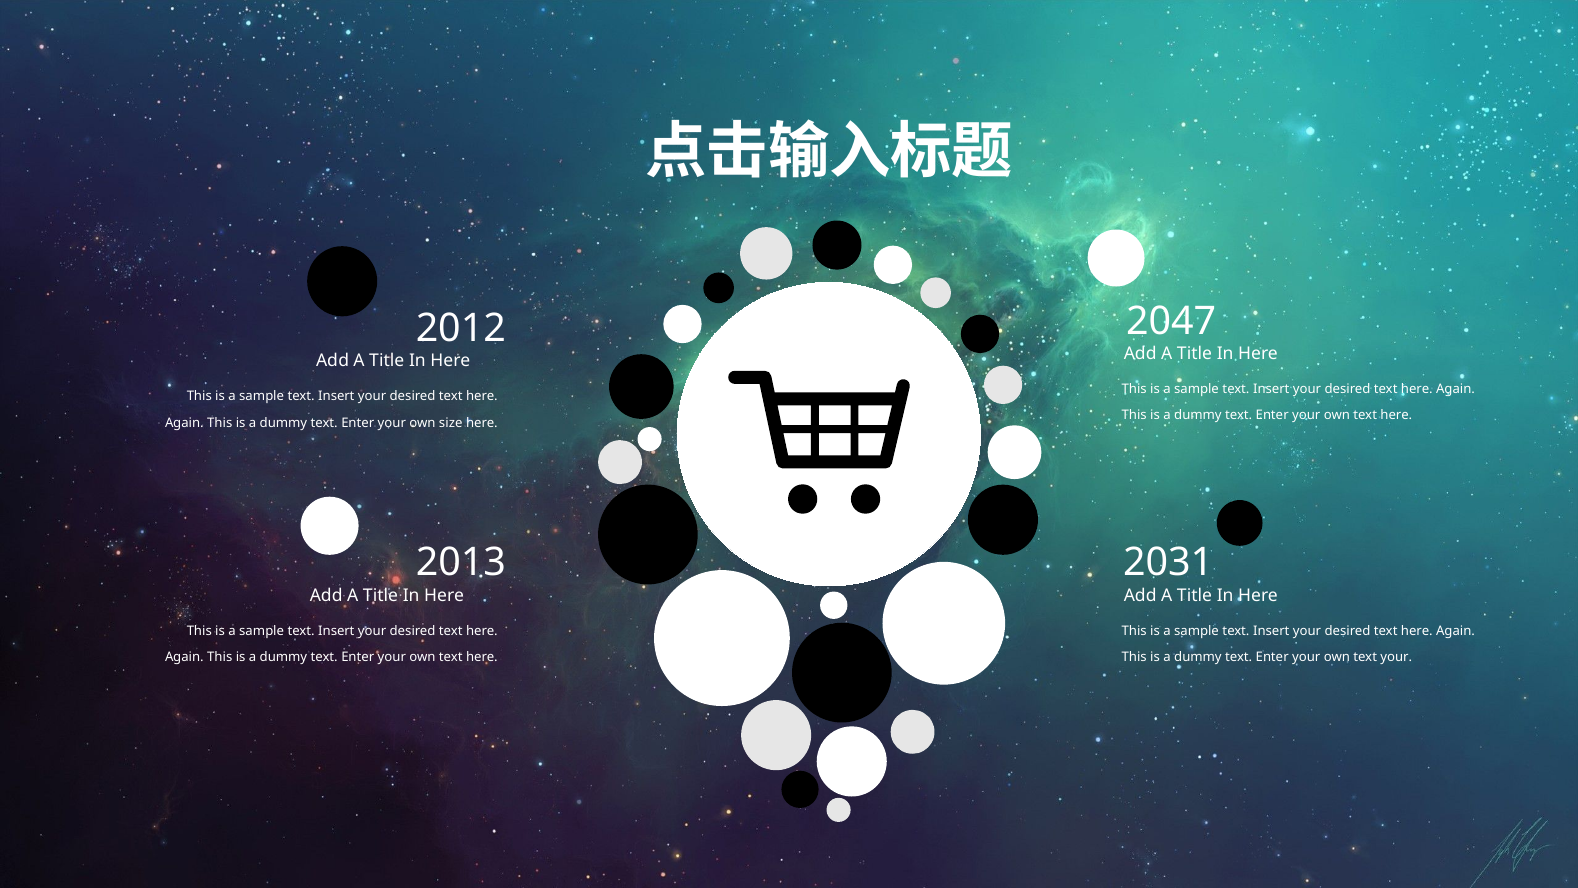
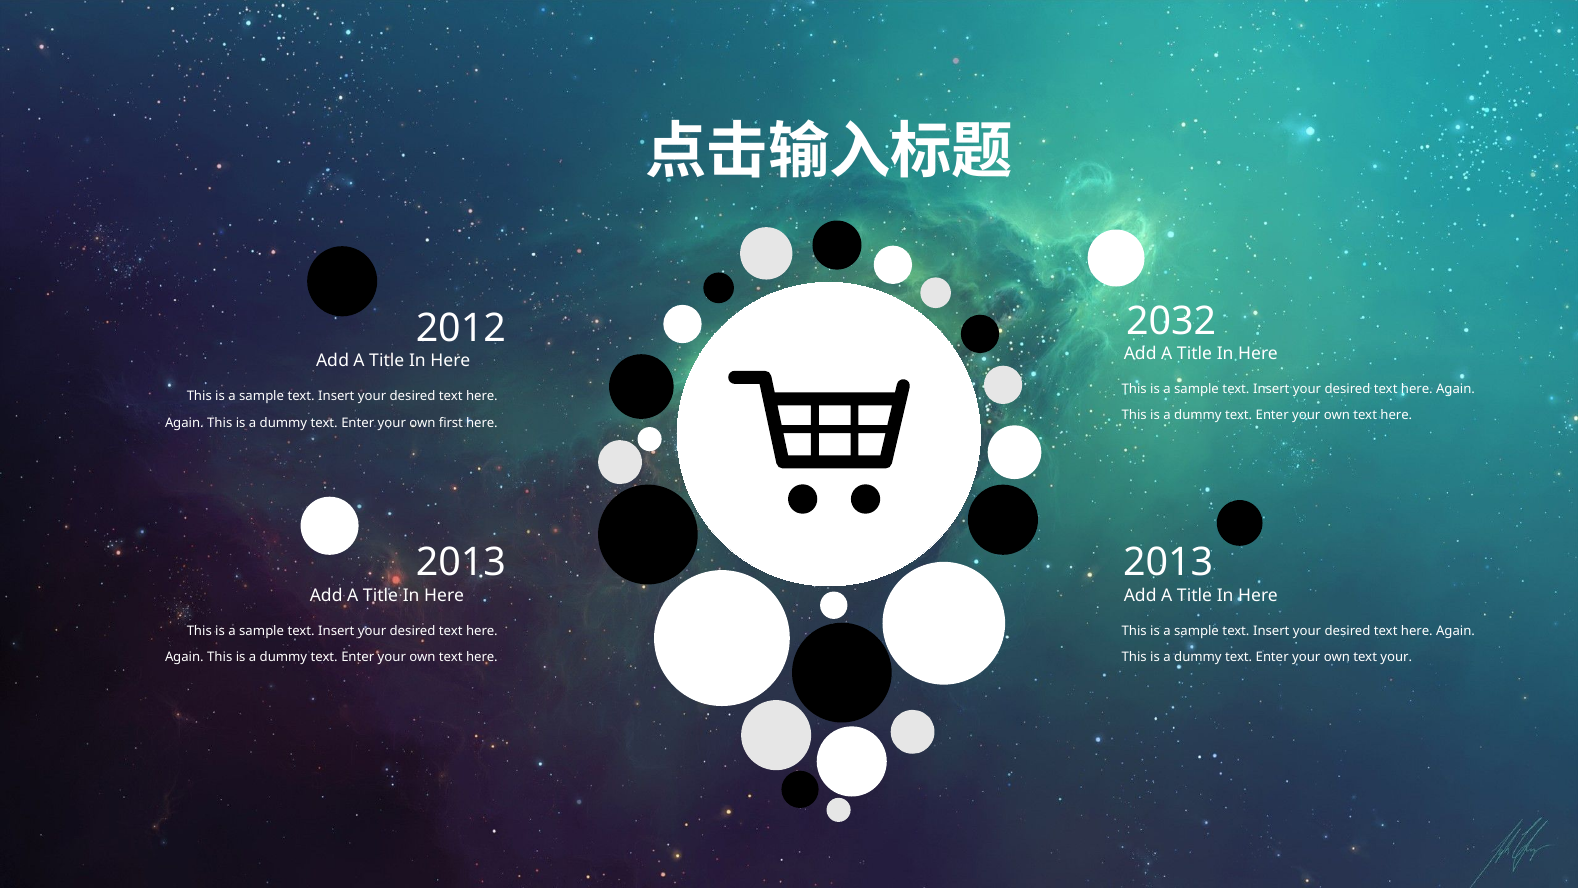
2047: 2047 -> 2032 (1171, 321)
size: size -> first (451, 423)
2031: 2031 -> 2013 (1168, 563)
